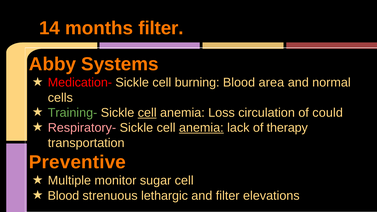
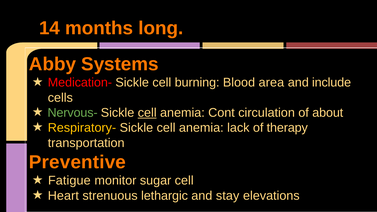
months filter: filter -> long (161, 28)
normal: normal -> include (332, 83)
Training-: Training- -> Nervous- (73, 113)
Loss: Loss -> Cont (222, 113)
could: could -> about (328, 113)
Respiratory- colour: pink -> yellow (82, 128)
anemia underline: present -> none (201, 128)
Multiple: Multiple -> Fatigue (69, 181)
Blood: Blood -> Heart (63, 196)
and filter: filter -> stay (228, 196)
